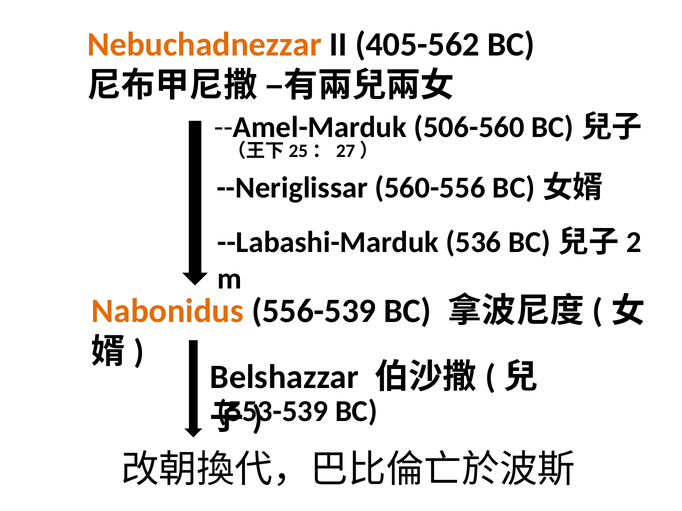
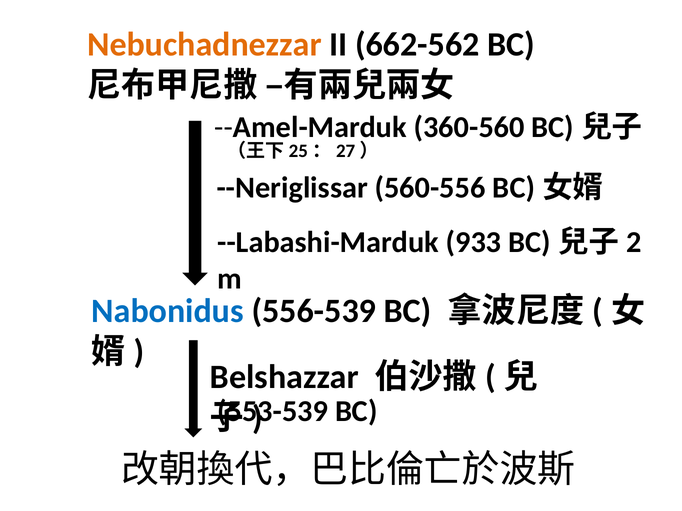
405-562: 405-562 -> 662-562 (417, 45)
506-560: 506-560 -> 360-560 (469, 127)
536: 536 -> 933 (474, 243)
Nabonidus colour: orange -> blue (168, 311)
